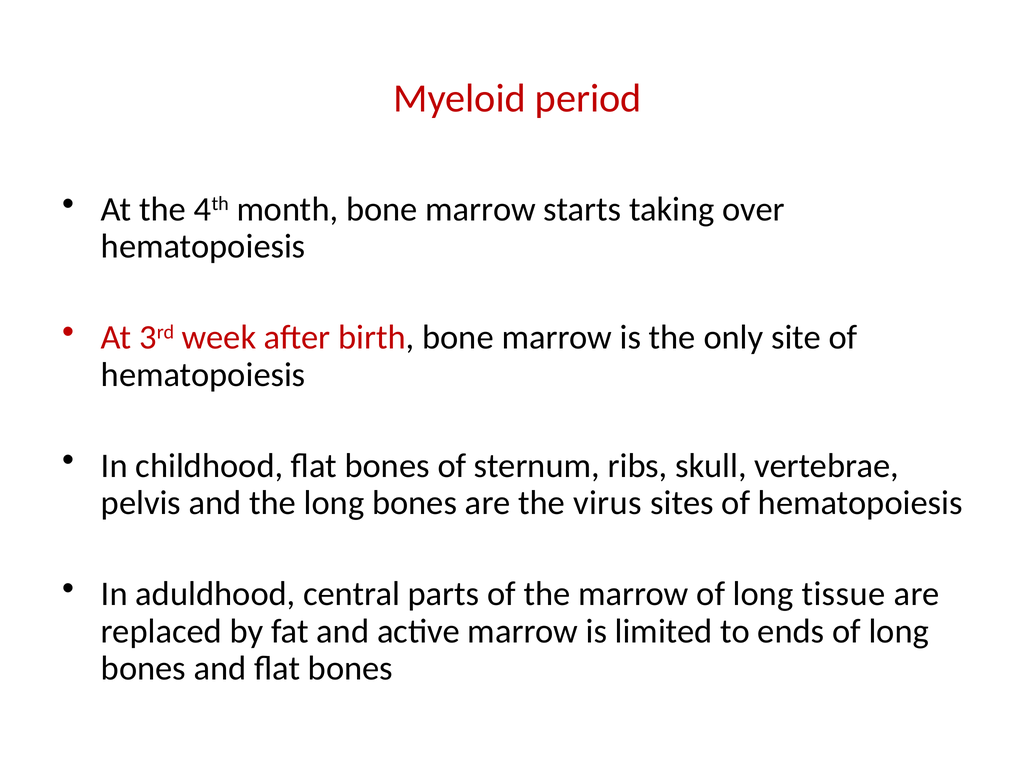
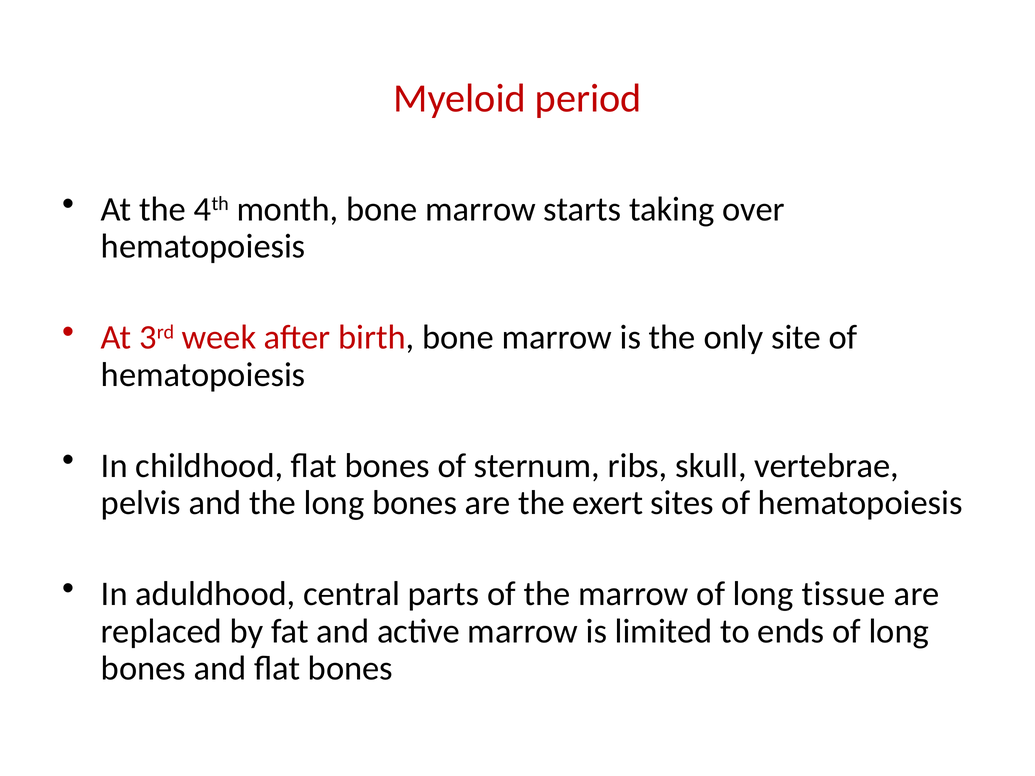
virus: virus -> exert (608, 503)
